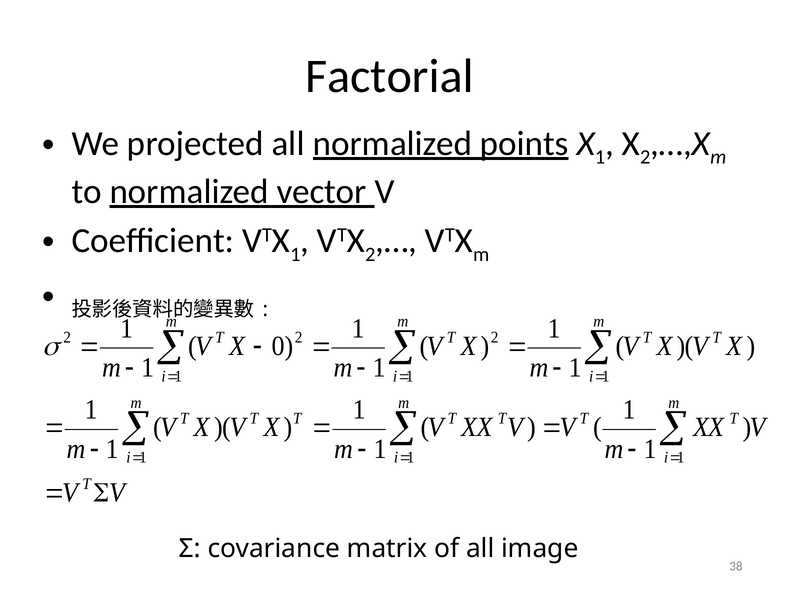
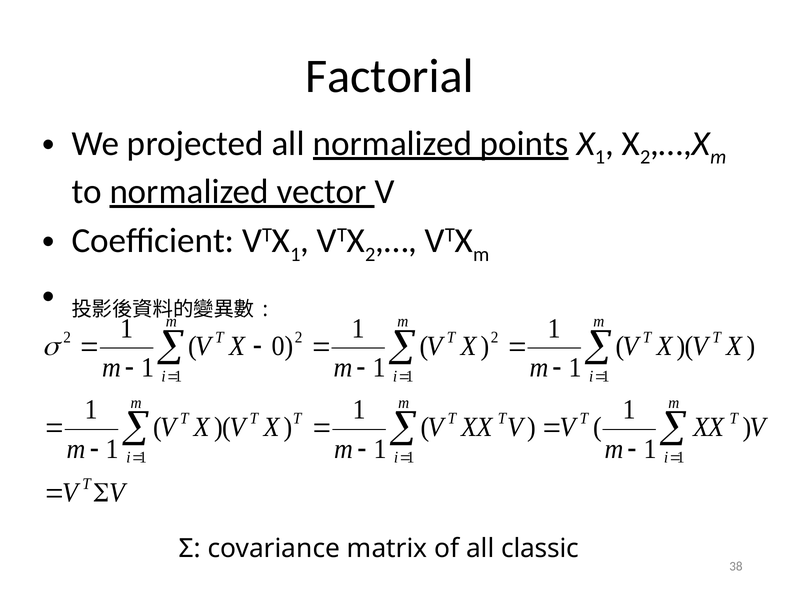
image: image -> classic (540, 548)
